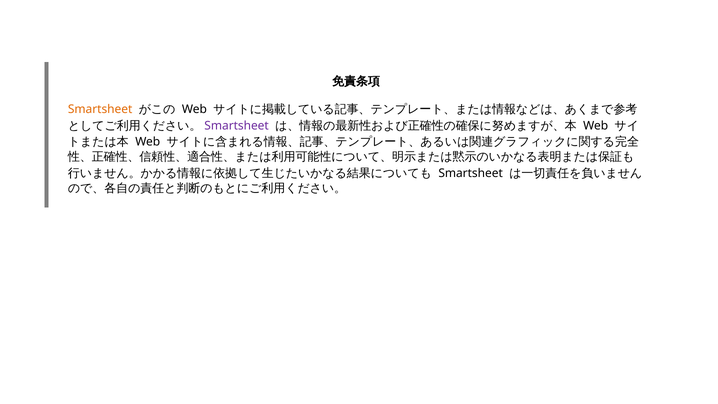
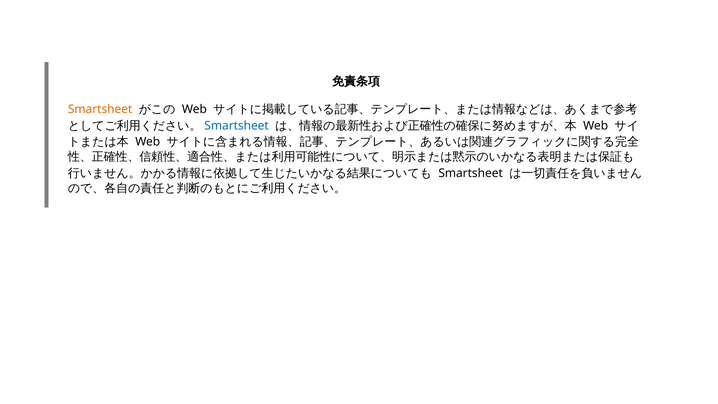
Smartsheet colour: purple -> blue (237, 126)
